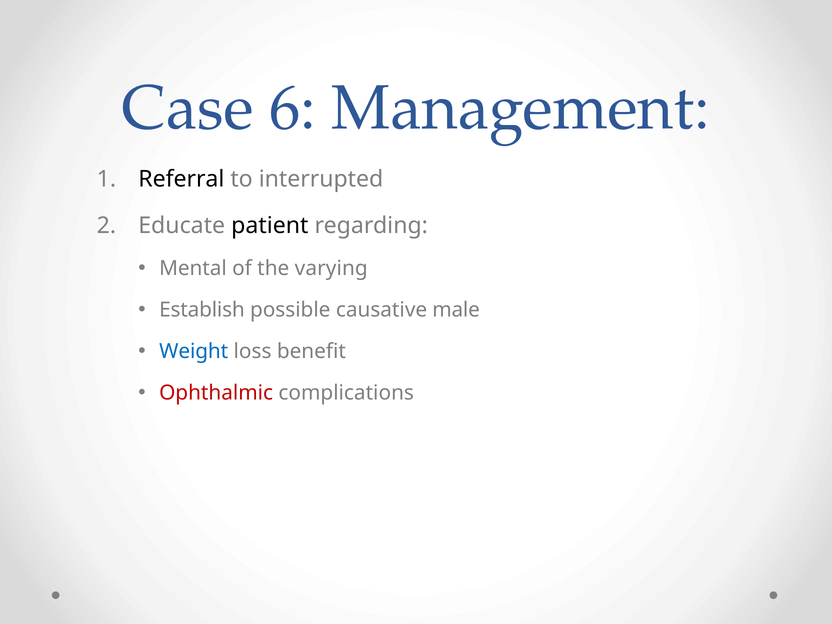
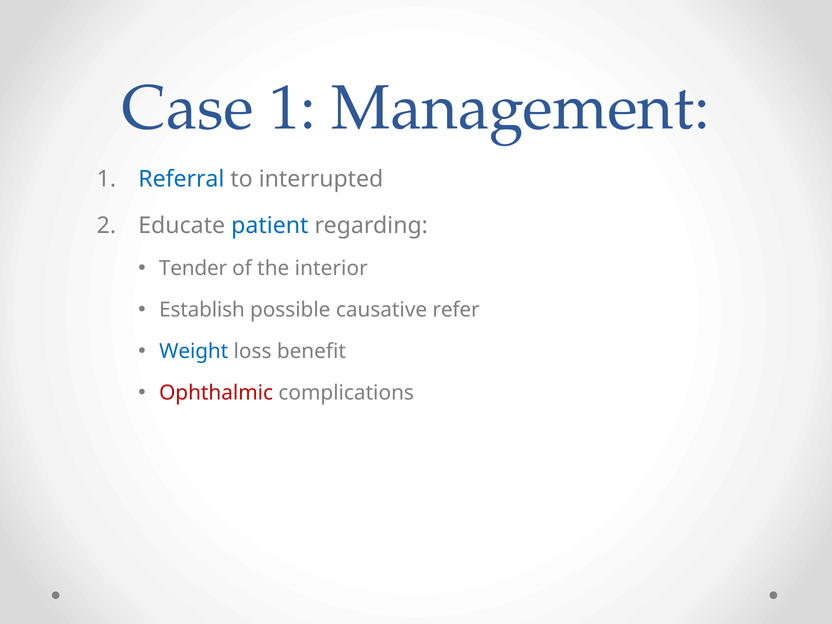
Case 6: 6 -> 1 (293, 108)
Referral colour: black -> blue (181, 179)
patient colour: black -> blue (270, 225)
Mental: Mental -> Tender (193, 268)
varying: varying -> interior (331, 268)
male: male -> refer (456, 310)
